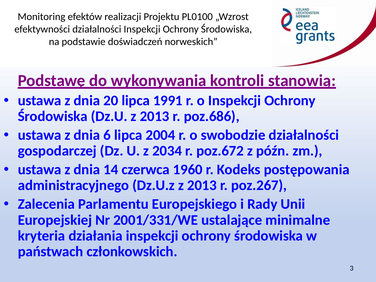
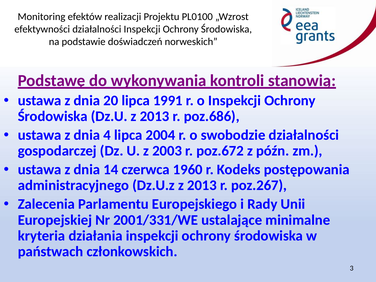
6: 6 -> 4 (107, 135)
2034: 2034 -> 2003 (167, 151)
